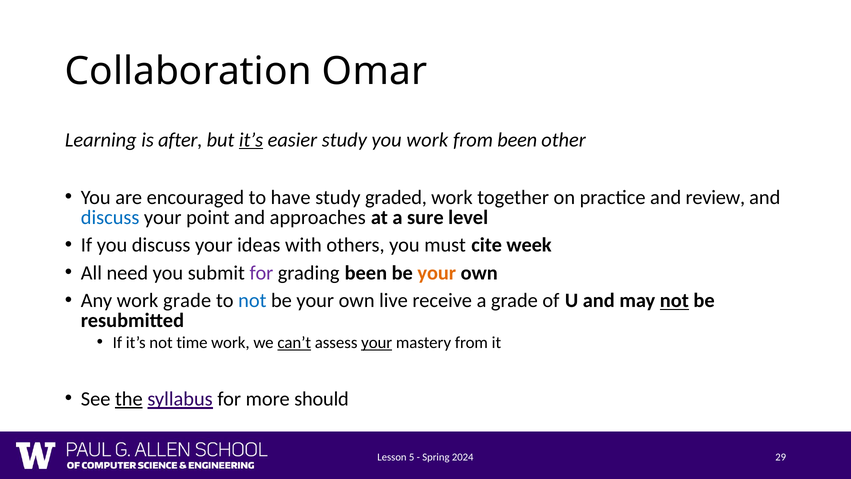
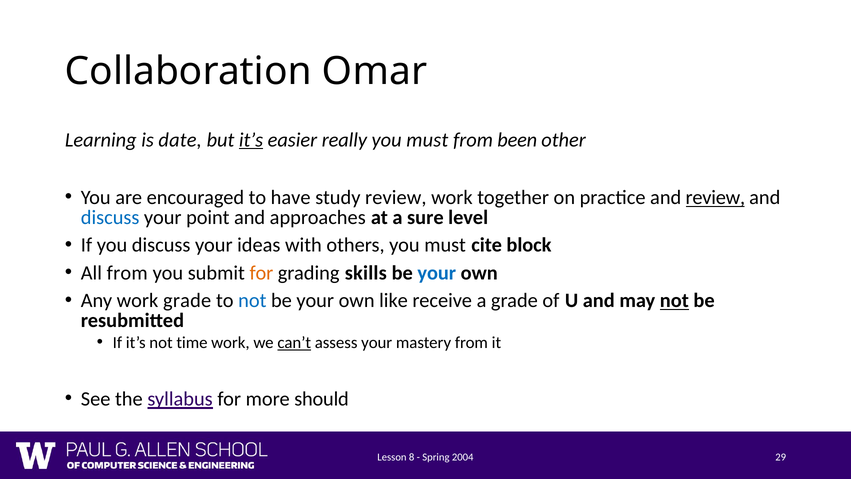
after: after -> date (180, 140)
easier study: study -> really (344, 140)
work: work -> must (427, 140)
study graded: graded -> review (396, 197)
review underline: none -> present (715, 197)
week: week -> block (529, 245)
All need: need -> from (127, 273)
for colour: purple -> orange (261, 273)
grading been: been -> skills (366, 273)
your colour: orange -> blue (437, 273)
live: live -> like (394, 301)
your underline: present -> none (377, 343)
the underline: present -> none (129, 399)
5: 5 -> 8 (412, 457)
2024: 2024 -> 2004 (463, 457)
